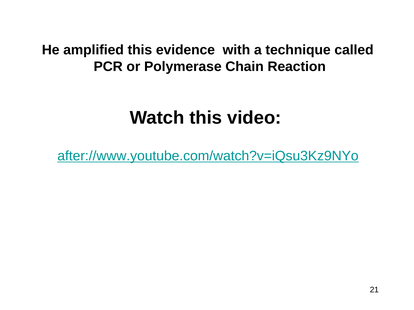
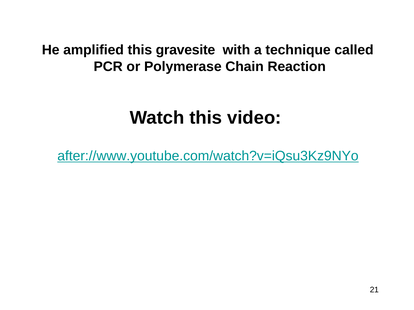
evidence: evidence -> gravesite (186, 50)
